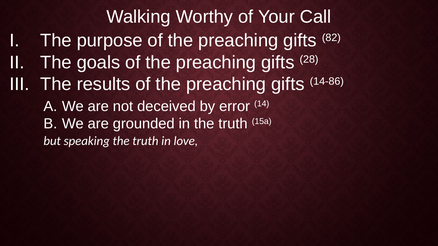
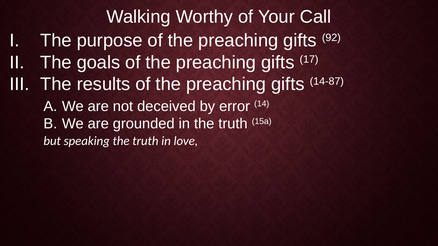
82: 82 -> 92 (331, 38)
28: 28 -> 17 (309, 60)
14-86: 14-86 -> 14-87 (327, 81)
